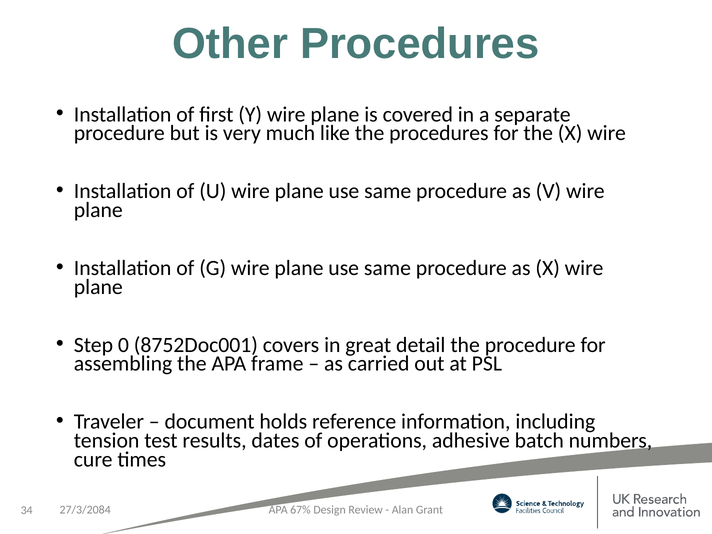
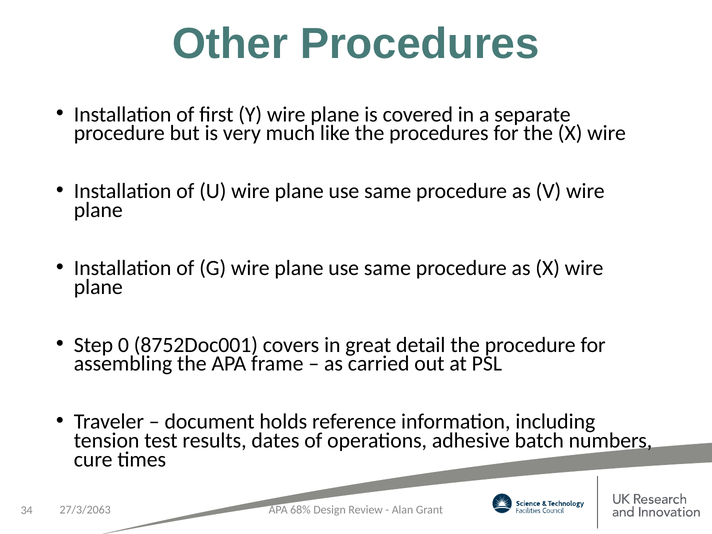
67%: 67% -> 68% (300, 510)
27/3/2084: 27/3/2084 -> 27/3/2063 (85, 510)
